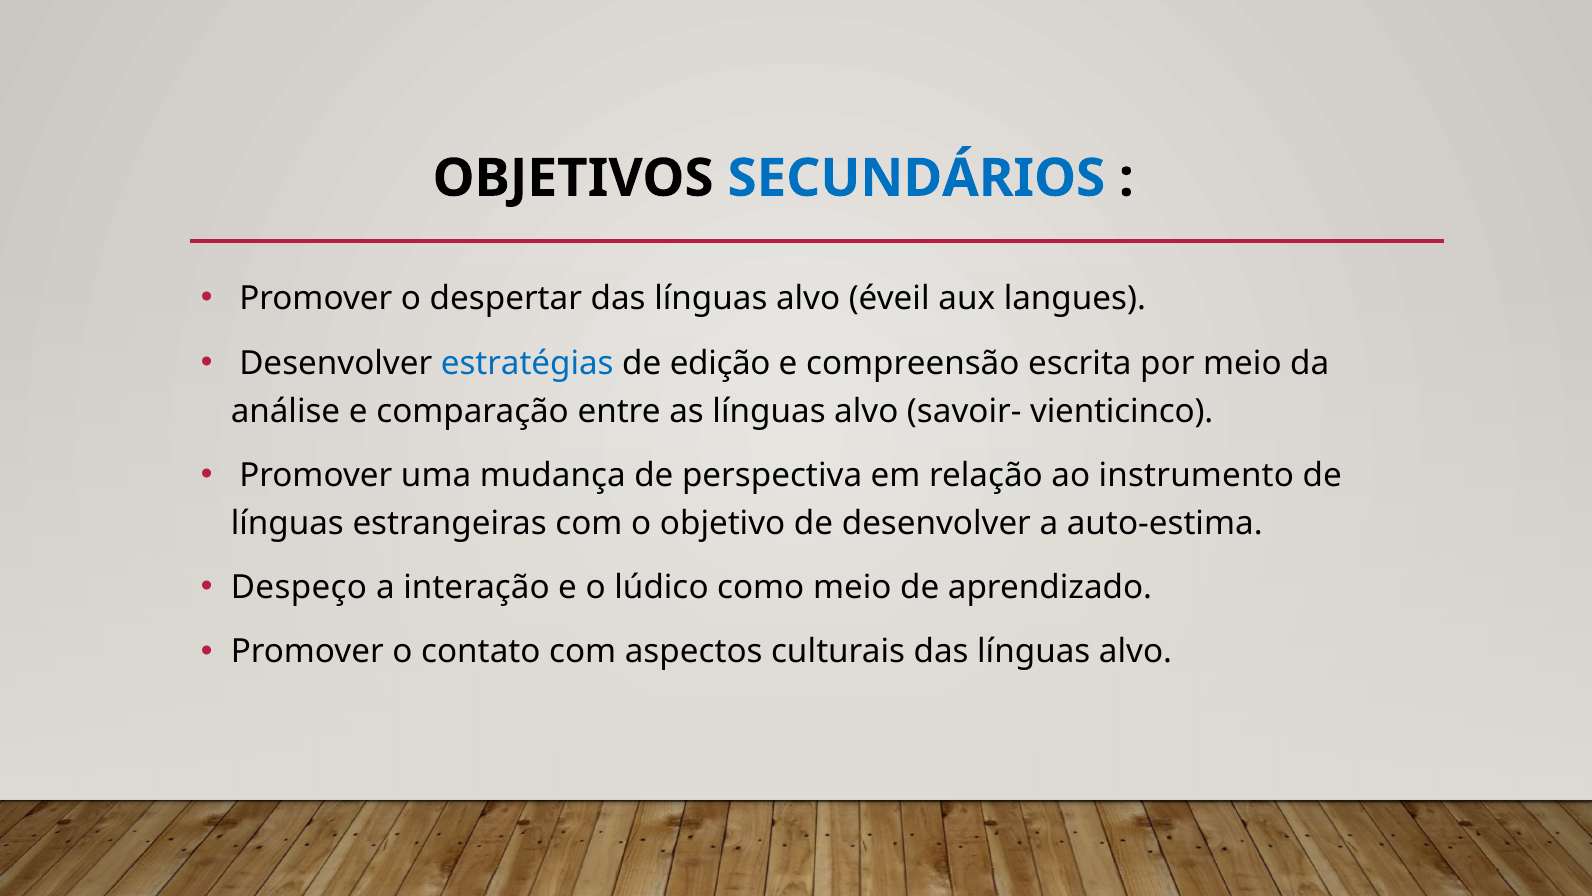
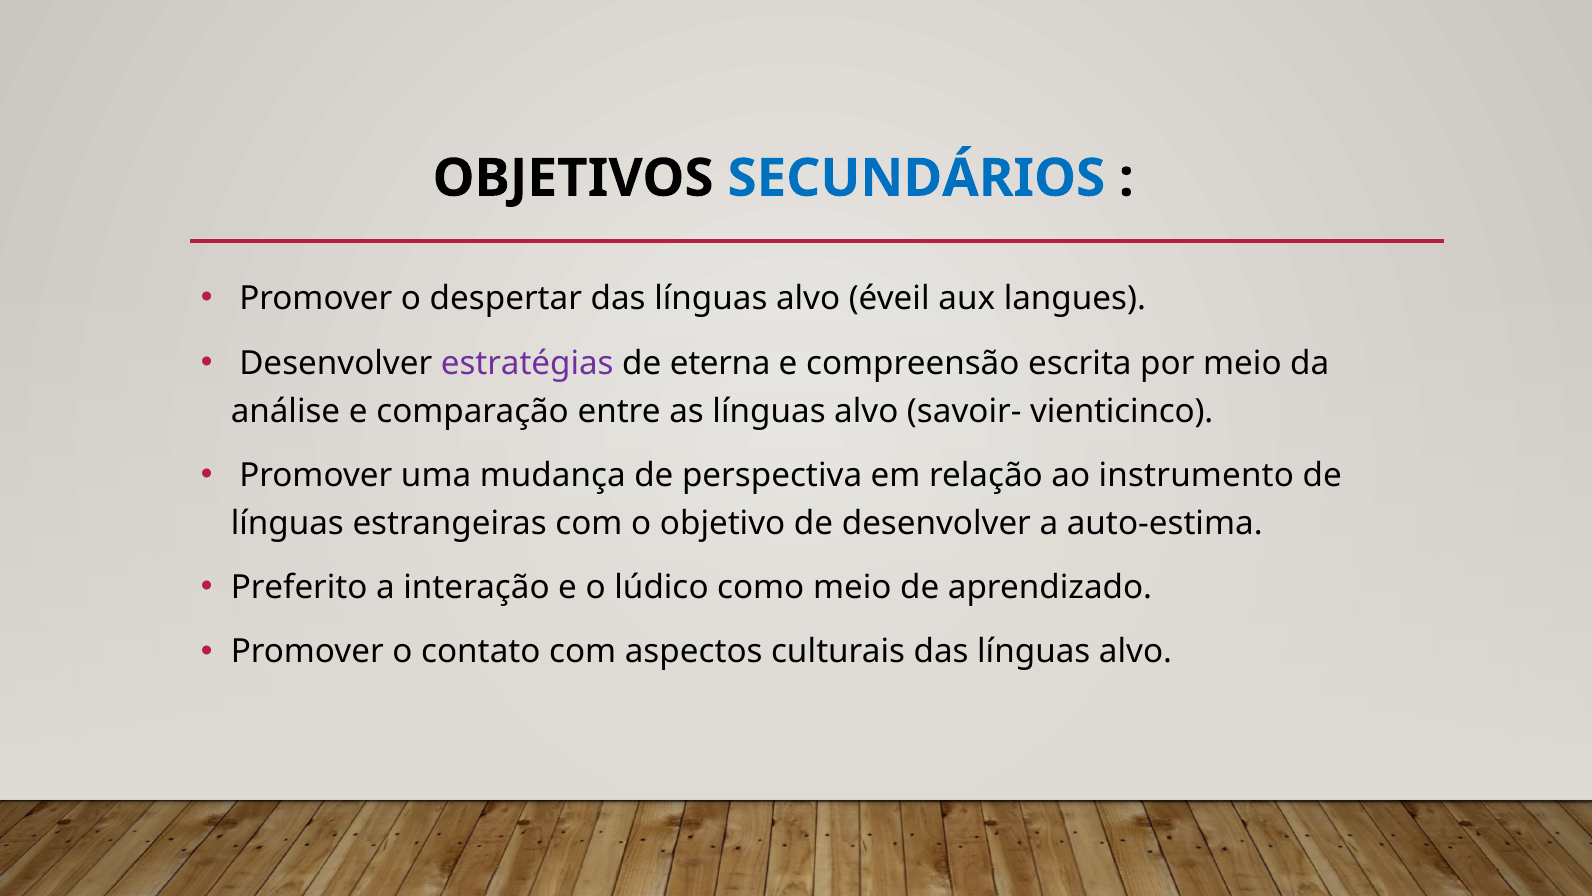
estratégias colour: blue -> purple (527, 363)
edição: edição -> eterna (720, 363)
Despeço: Despeço -> Preferito (299, 587)
